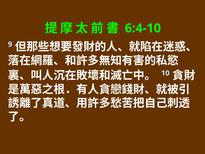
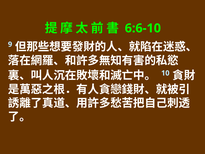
6:4-10: 6:4-10 -> 6:6-10 (143, 28)
